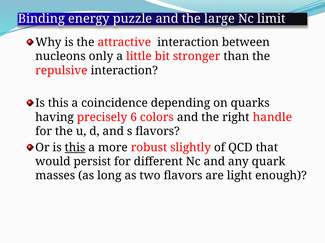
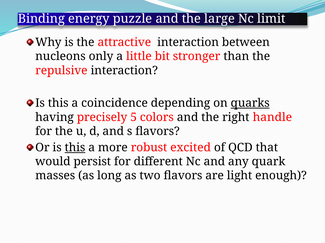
quarks underline: none -> present (250, 103)
6: 6 -> 5 (134, 118)
slightly: slightly -> excited (191, 148)
